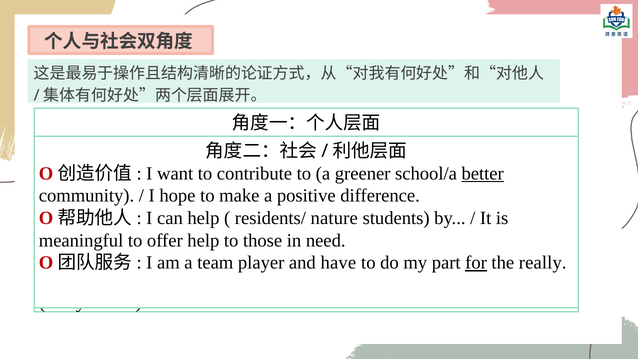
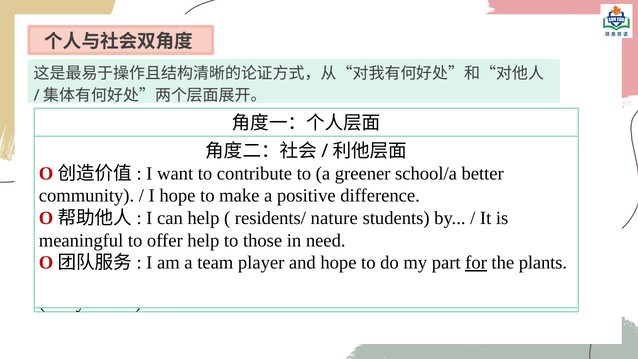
better underline: present -> none (483, 173)
have: have -> hope (338, 263)
really: really -> plants (543, 263)
